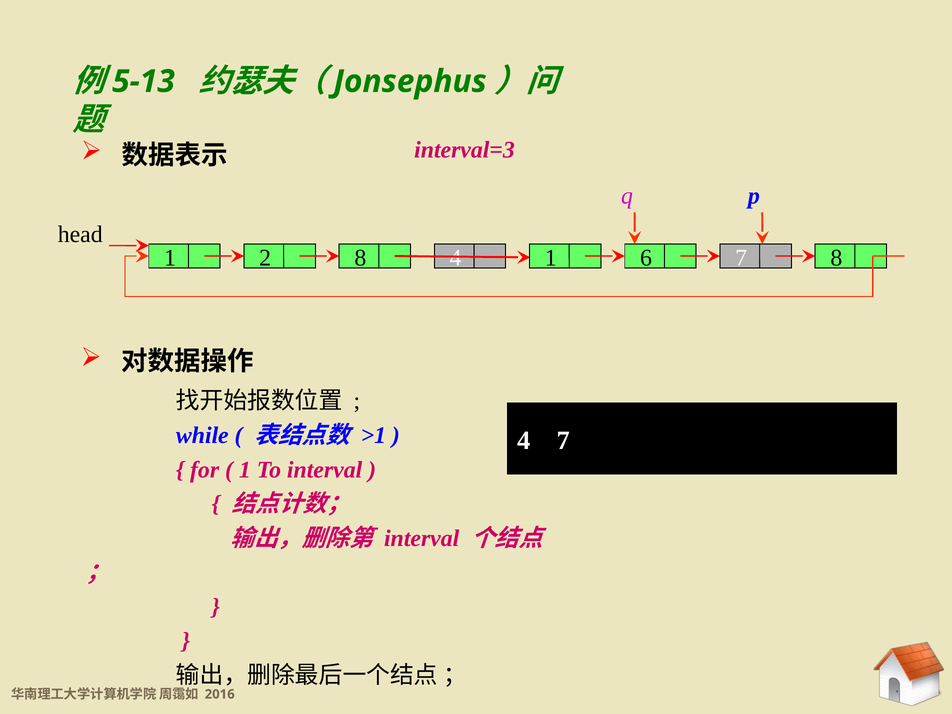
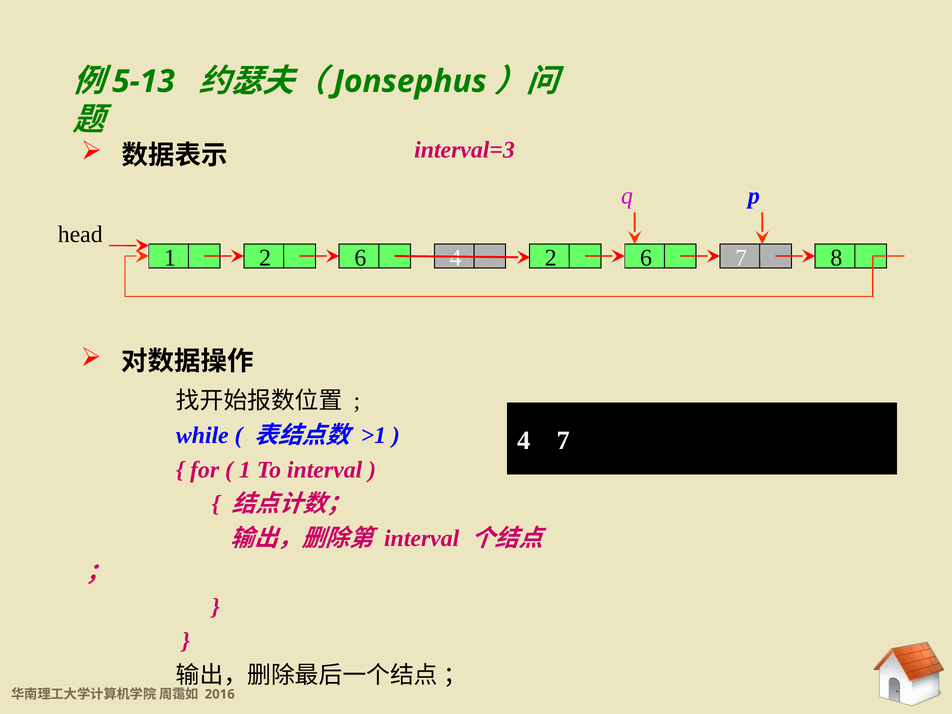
1 2 8: 8 -> 6 (360, 258)
4 1: 1 -> 2 (551, 258)
